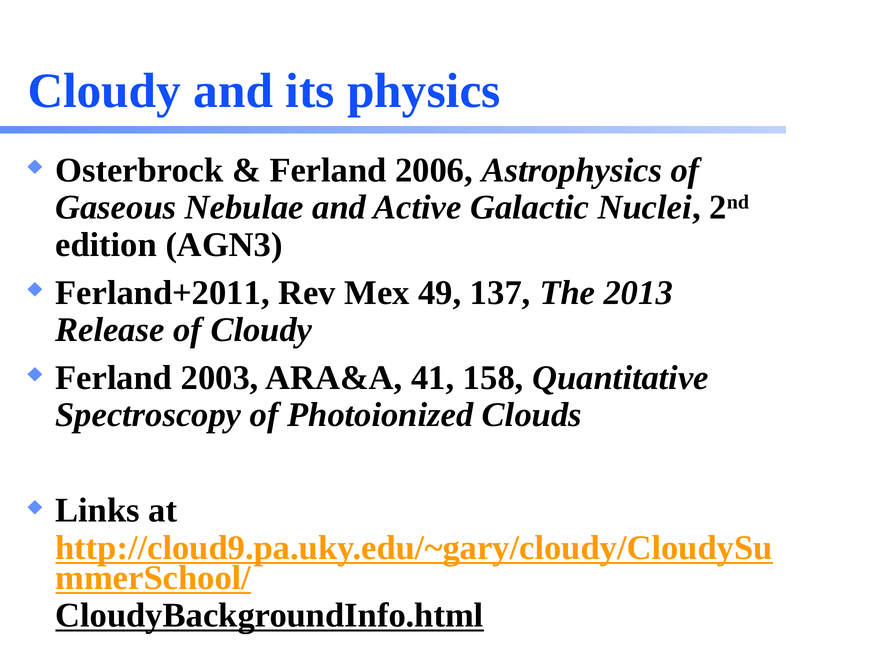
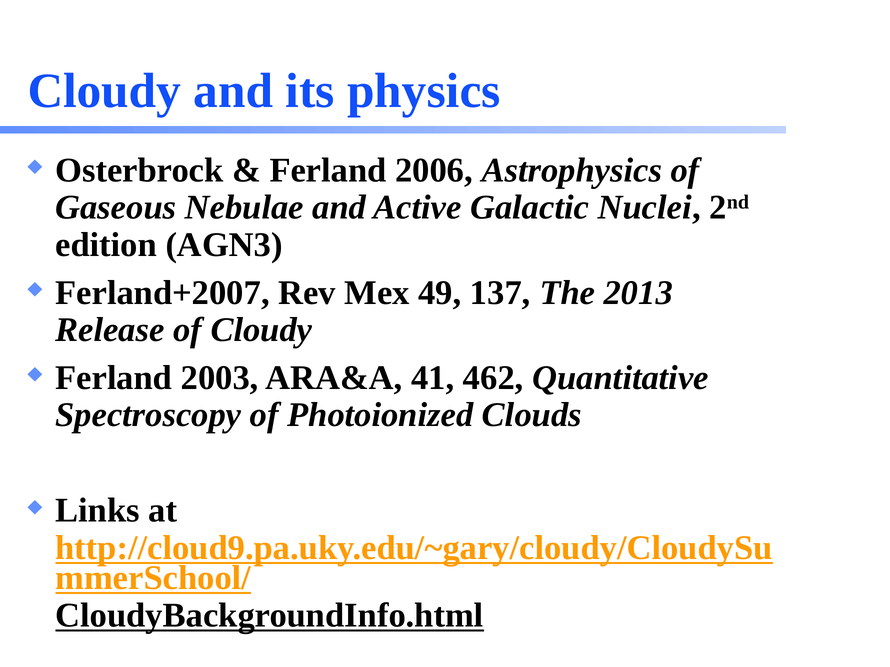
Ferland+2011: Ferland+2011 -> Ferland+2007 (163, 293)
158: 158 -> 462 (493, 378)
